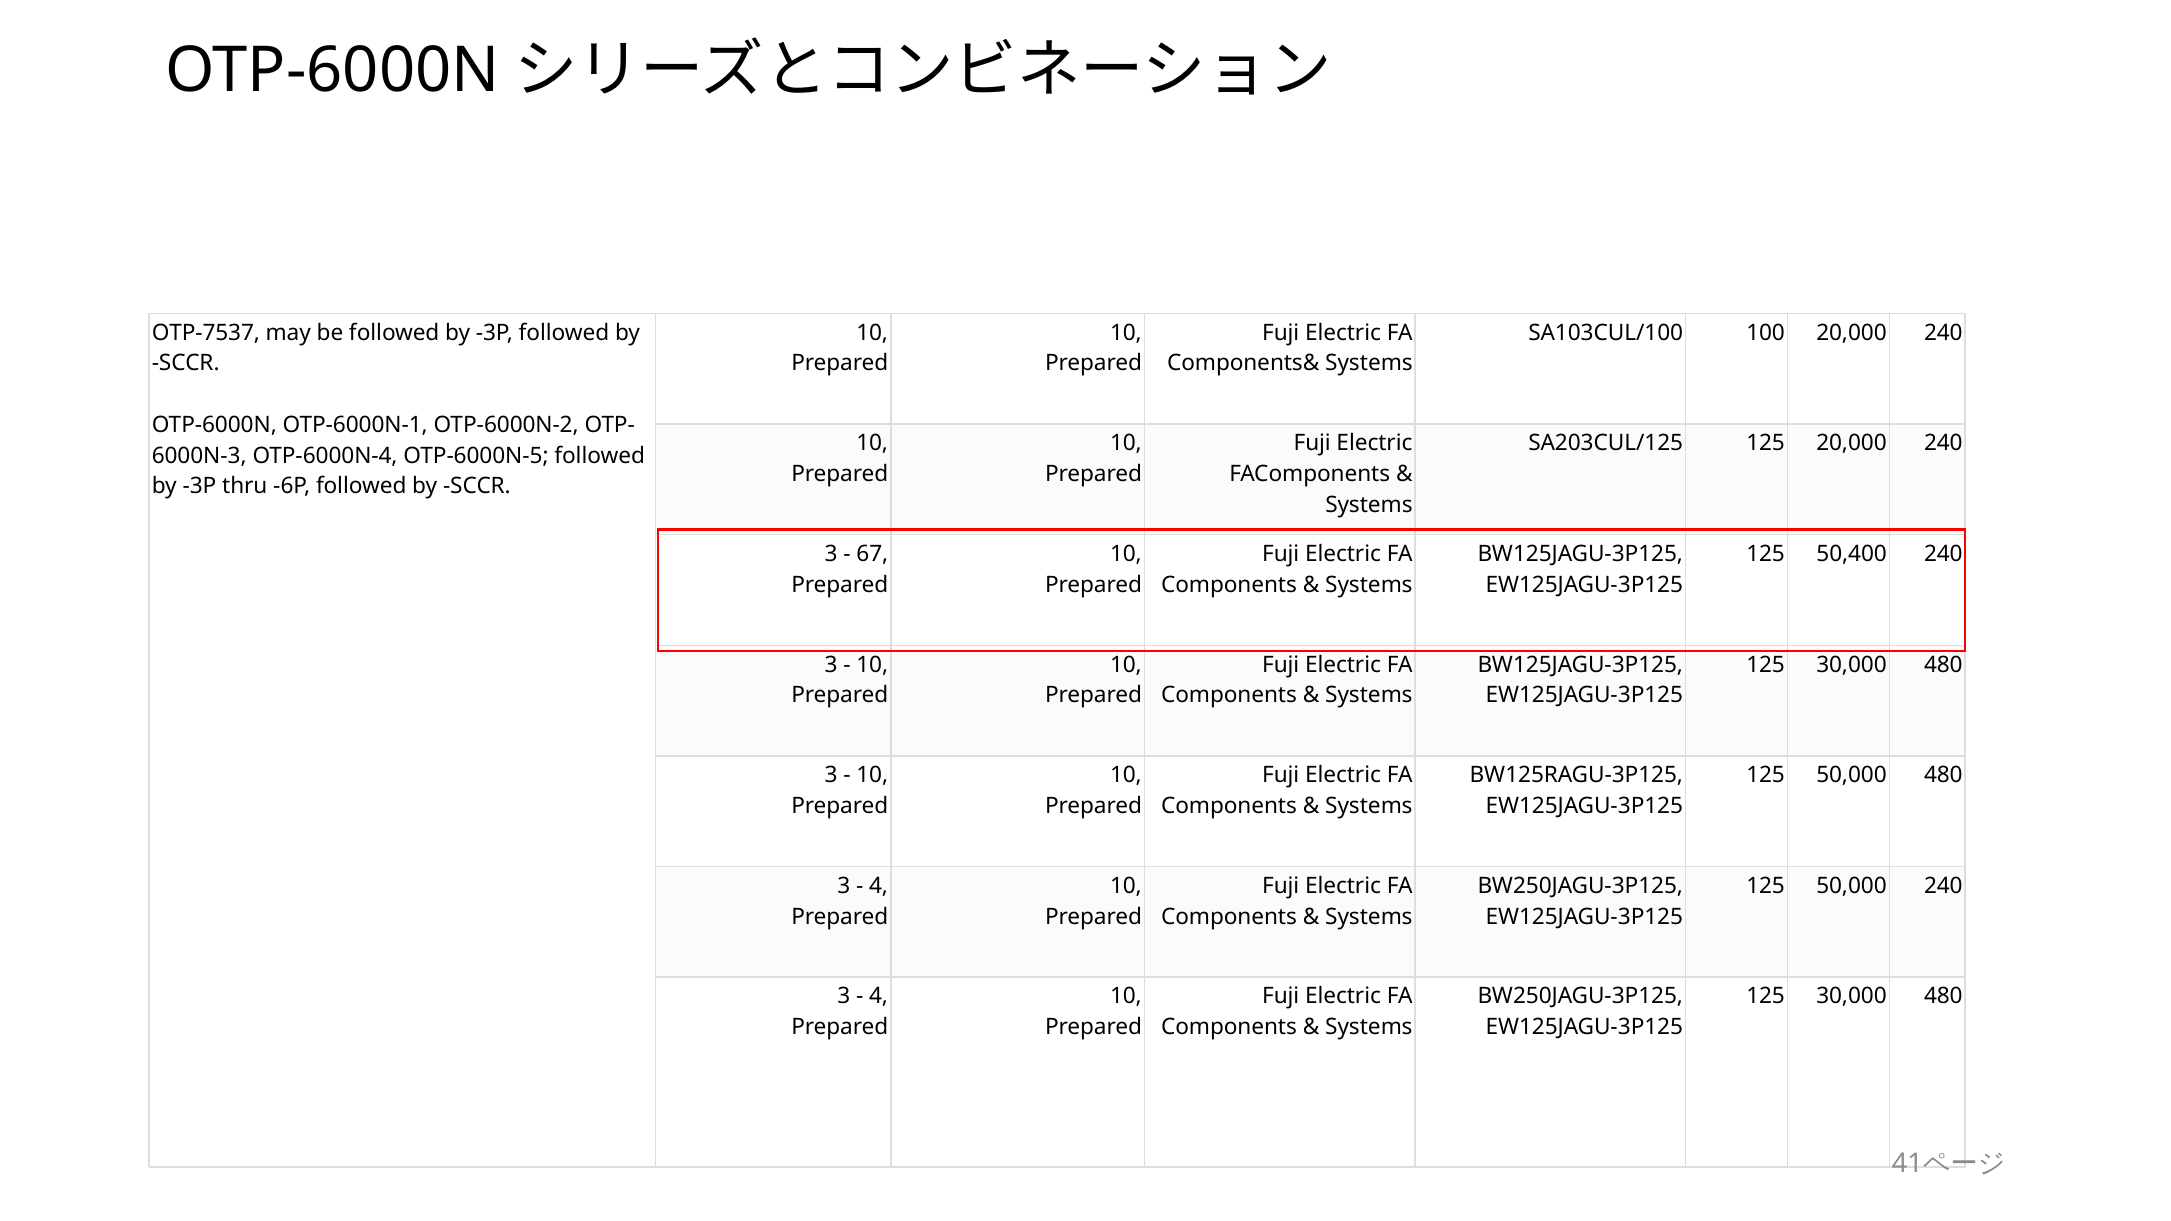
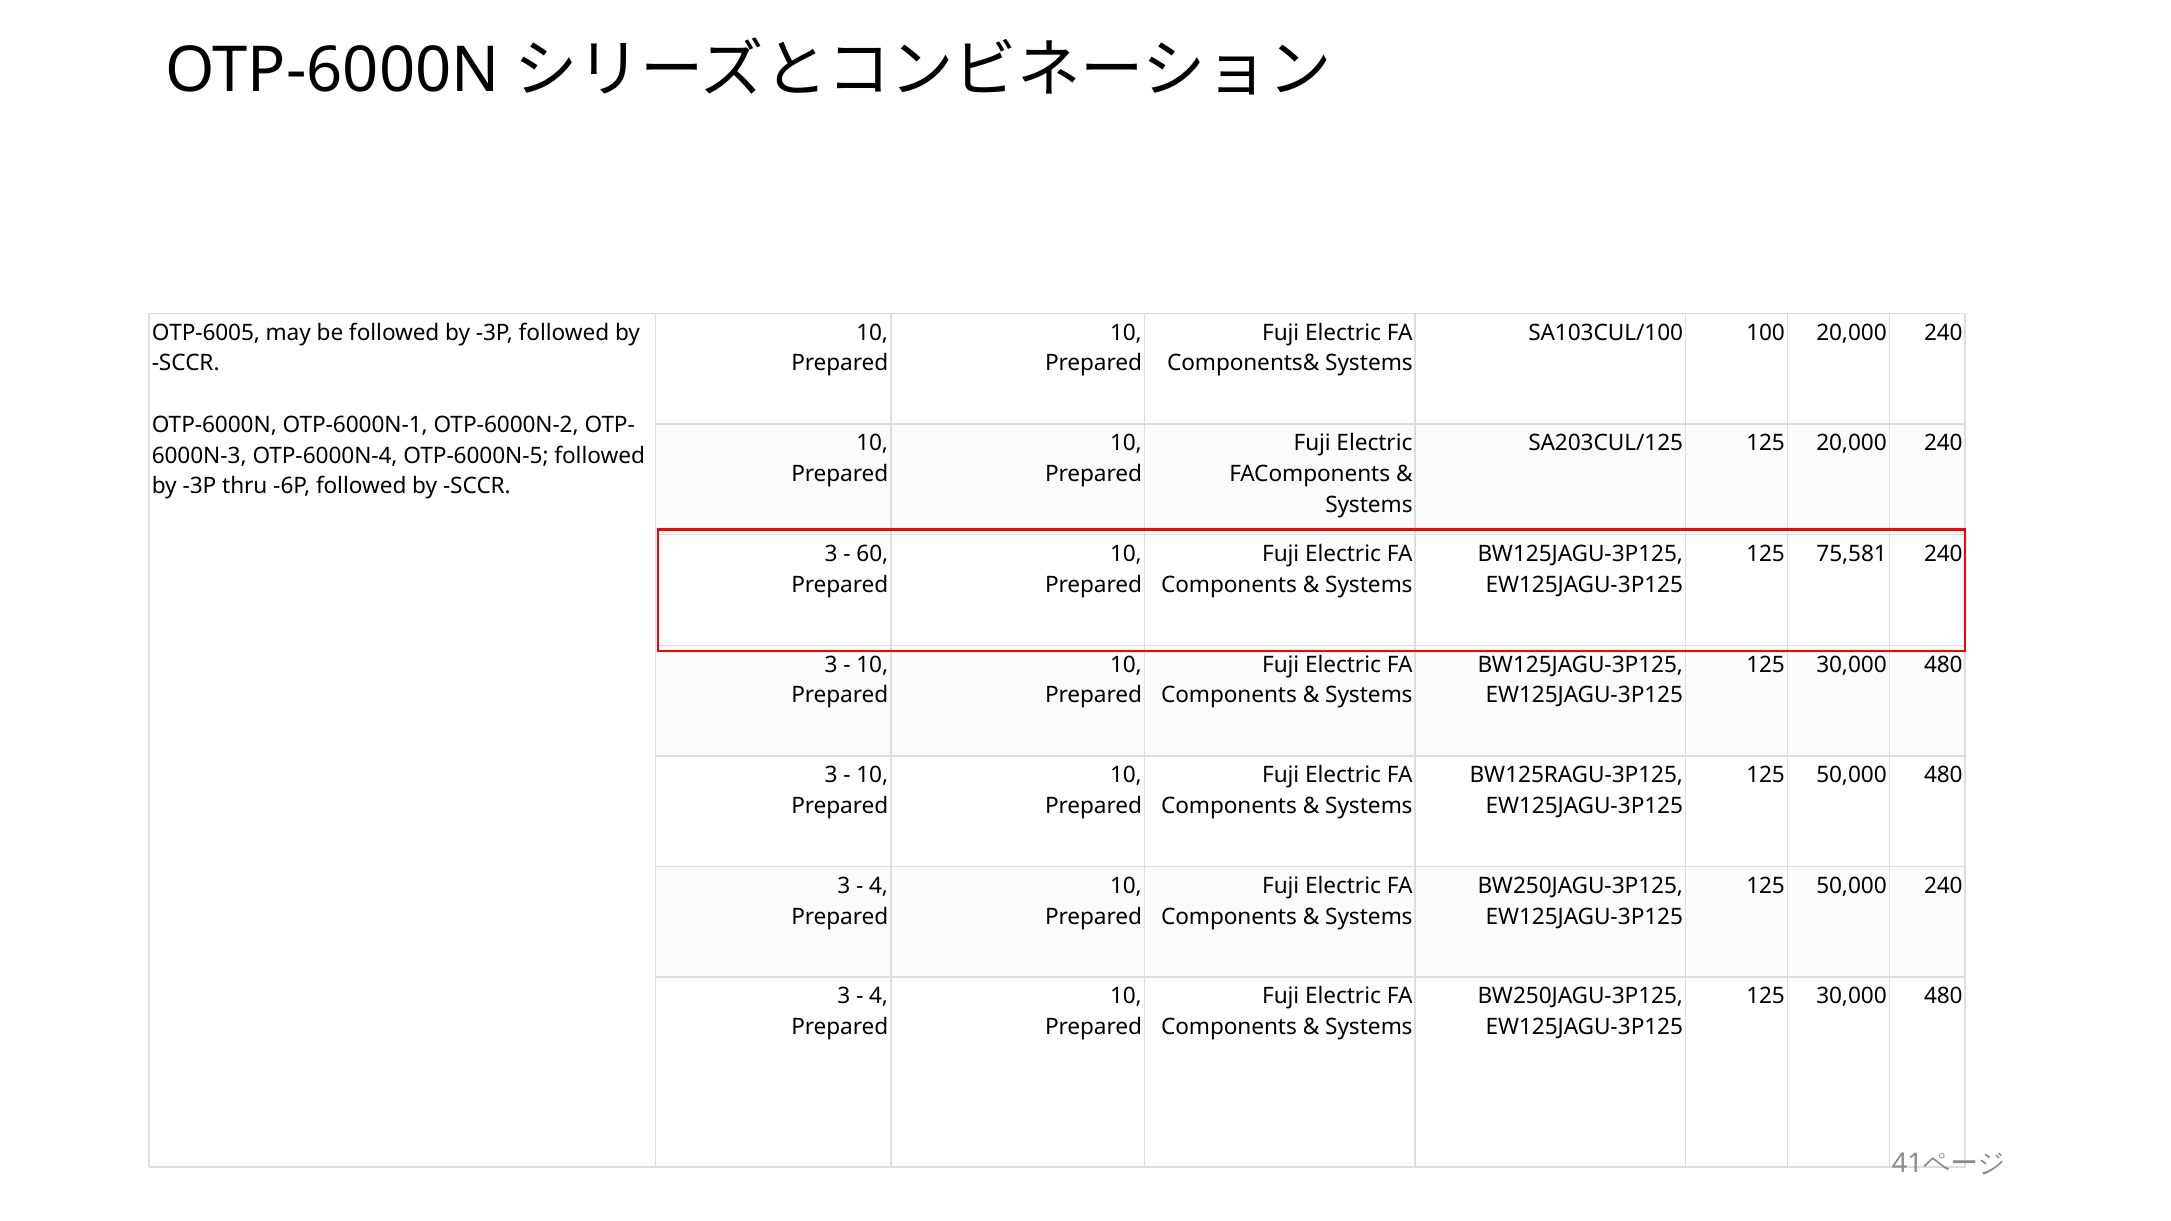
OTP-7537: OTP-7537 -> OTP-6005 (206, 333)
67: 67 -> 60 (872, 554)
50,400: 50,400 -> 75,581 (1852, 554)
